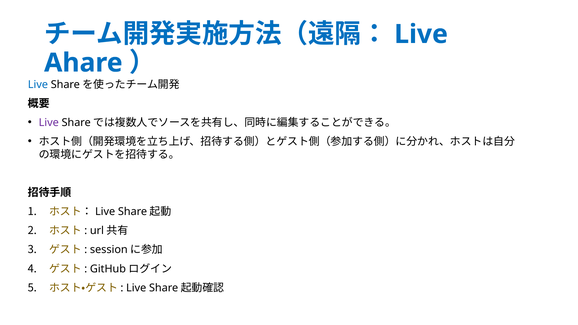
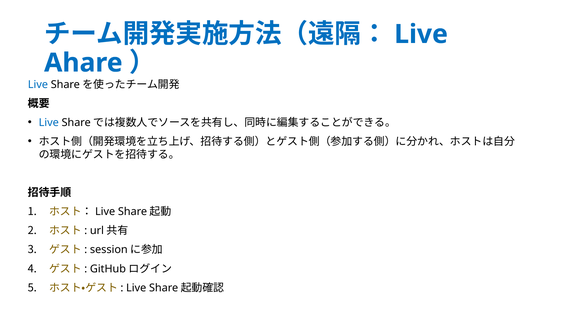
Live colour: purple -> blue (49, 123)
